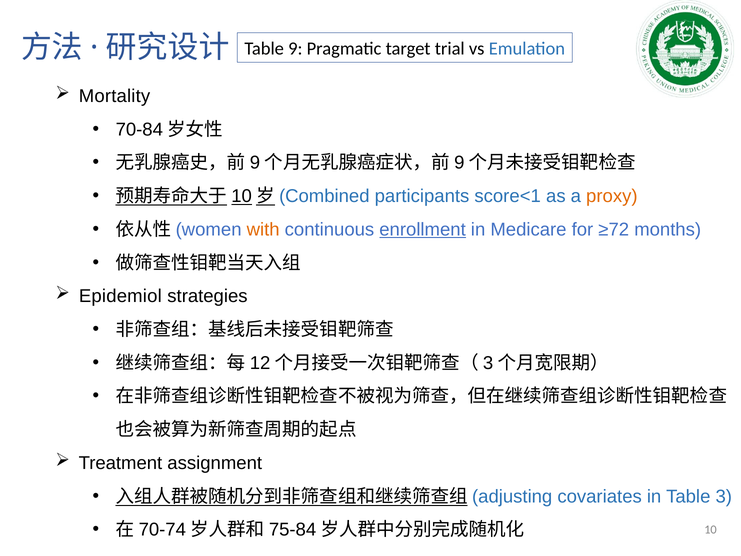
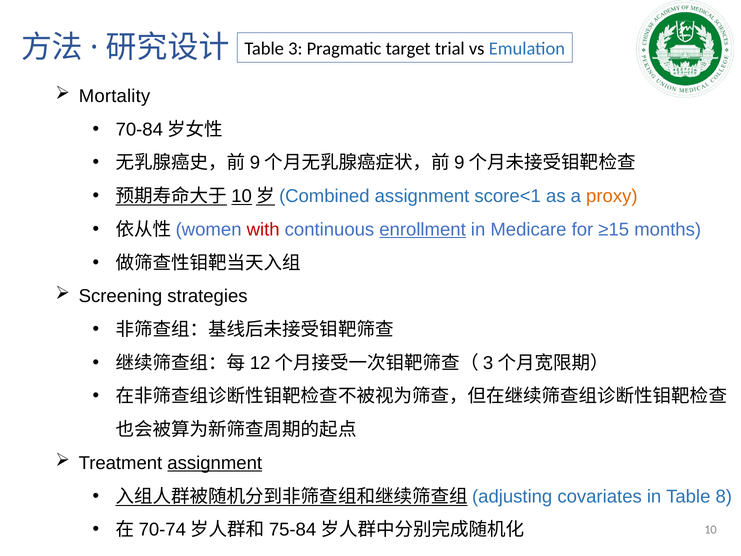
9: 9 -> 3 (295, 49)
participants: participants -> assignment (422, 196)
with colour: orange -> red (263, 229)
≥72: ≥72 -> ≥15 (614, 229)
Epidemiol: Epidemiol -> Screening (120, 296)
assignment underline: none -> present (215, 463)
3: 3 -> 8 (724, 496)
